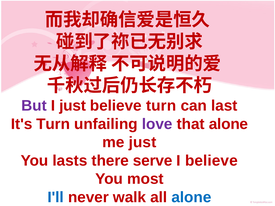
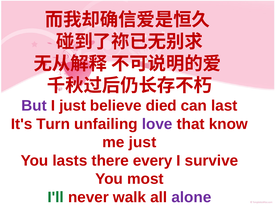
believe turn: turn -> died (161, 106)
that alone: alone -> know (228, 124)
serve: serve -> every (153, 161)
I believe: believe -> survive (211, 161)
I'll colour: blue -> green (56, 197)
alone colour: blue -> purple (191, 197)
